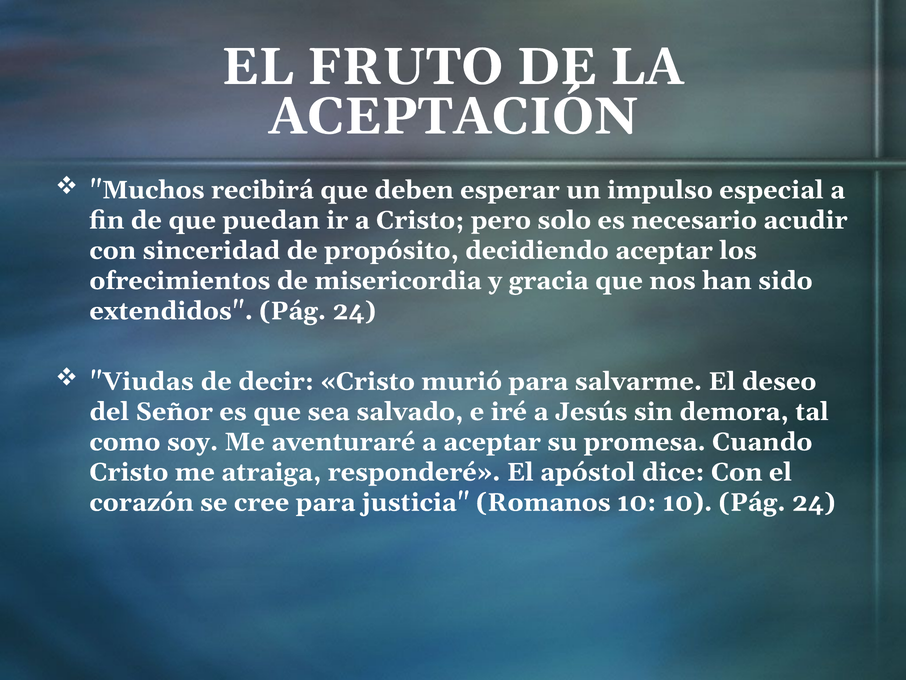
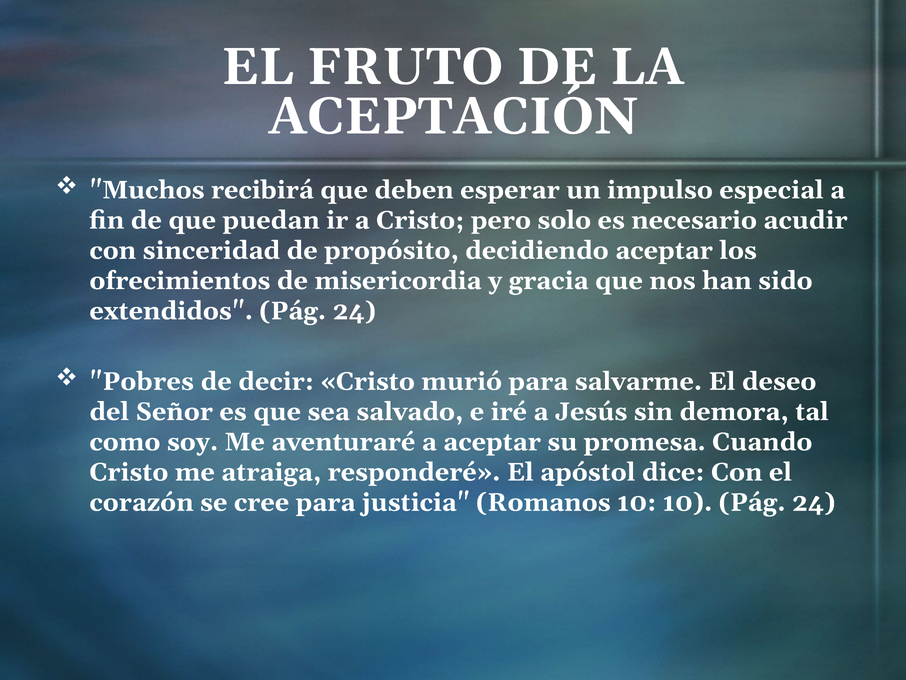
Viudas: Viudas -> Pobres (142, 381)
